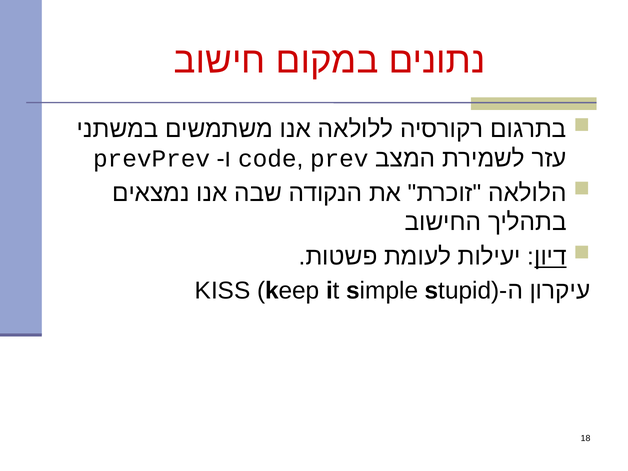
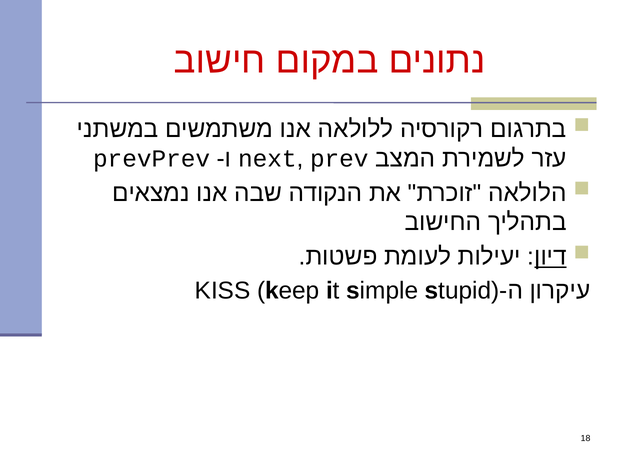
code: code -> next (267, 159)
